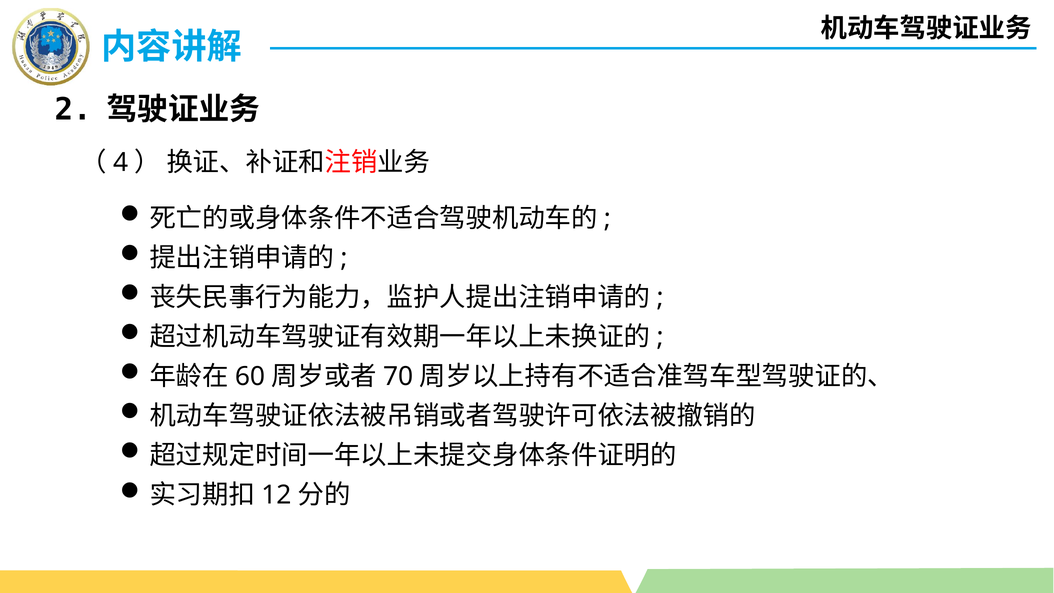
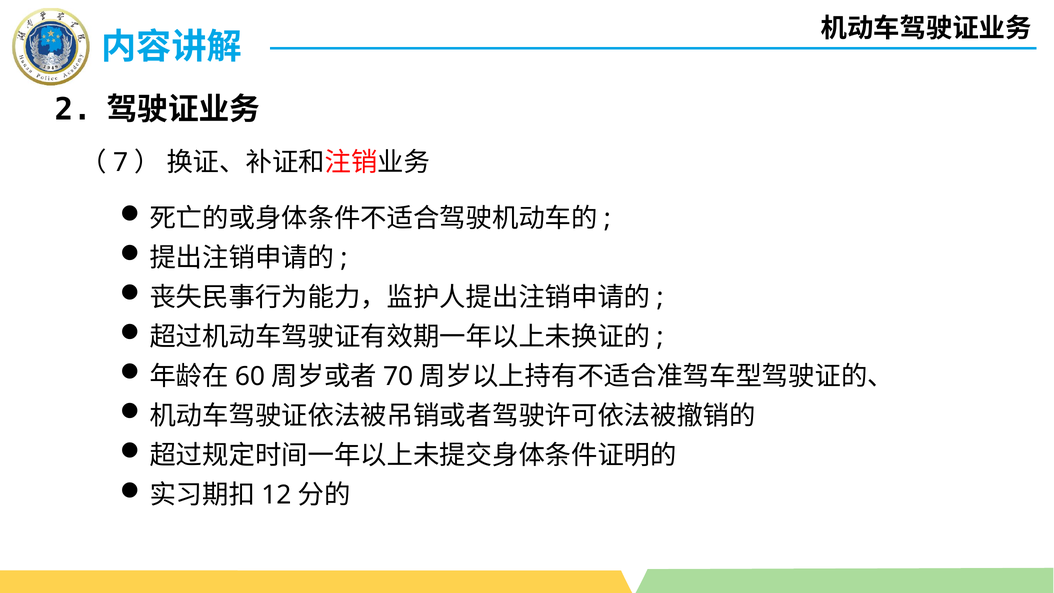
4: 4 -> 7 (121, 162)
